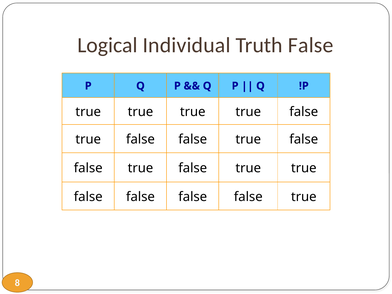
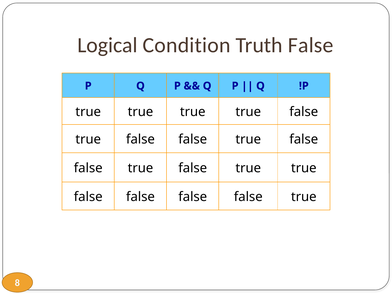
Individual: Individual -> Condition (187, 45)
